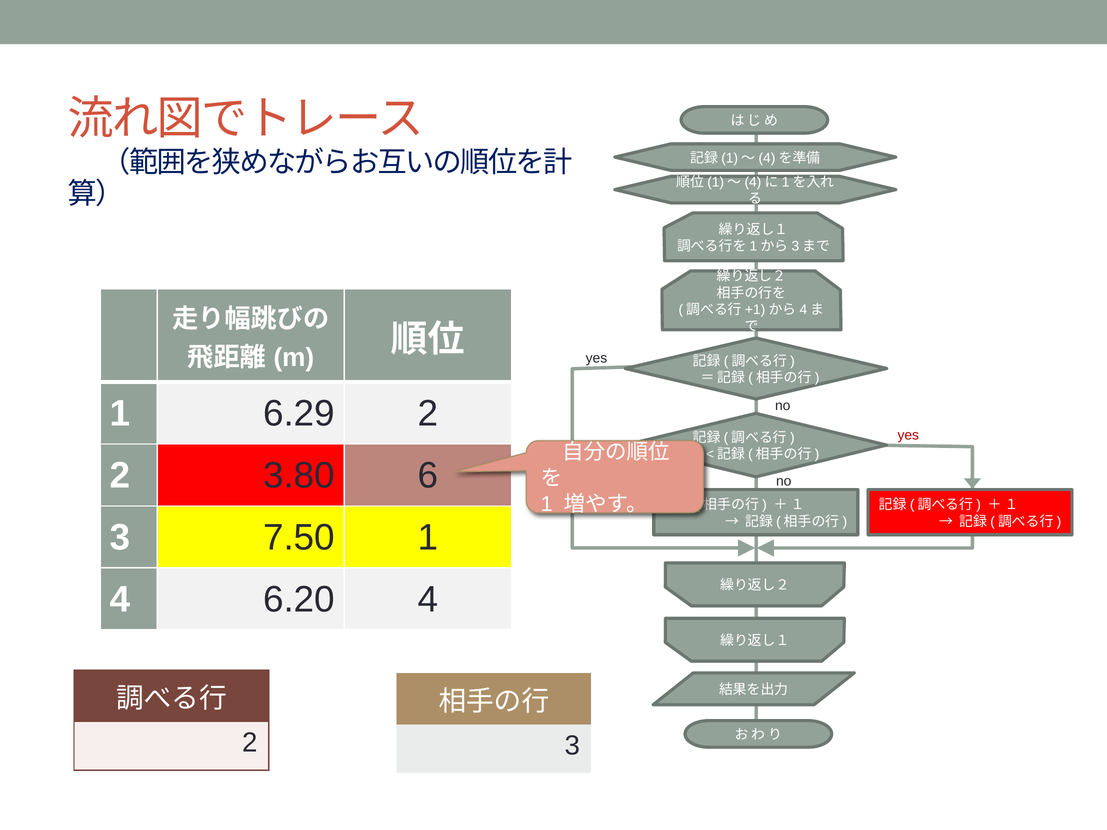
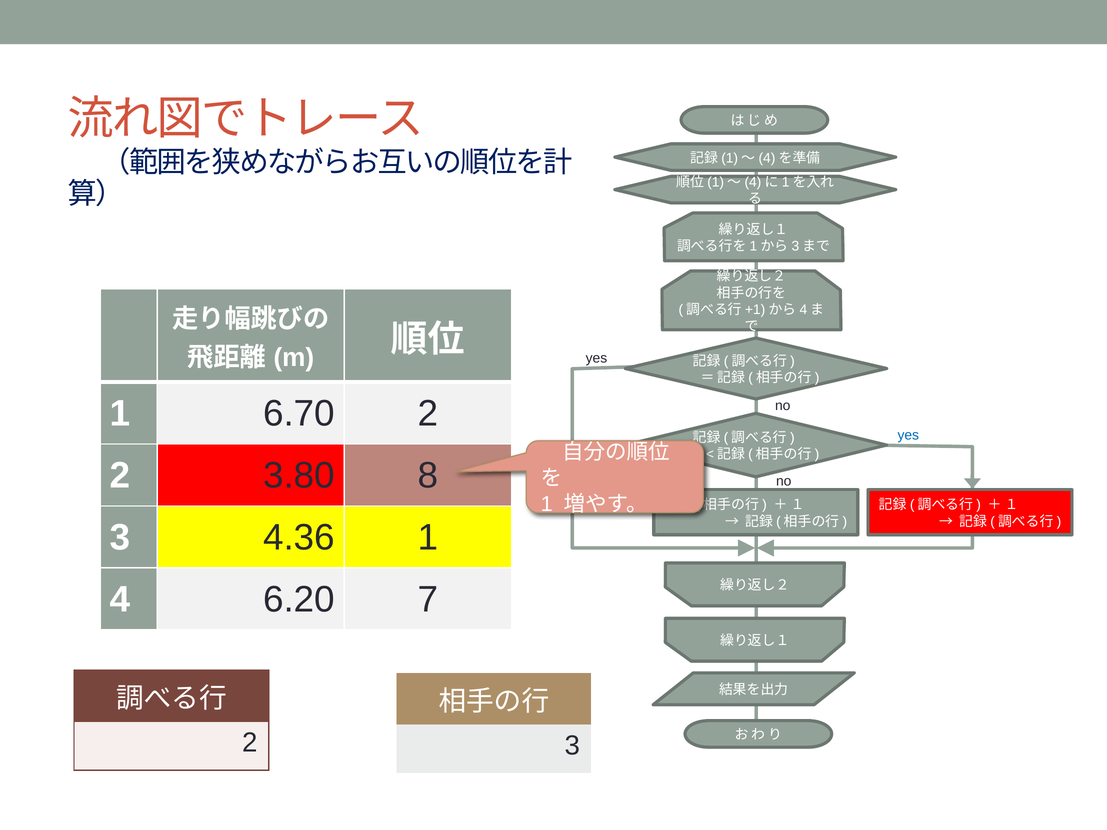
6.29: 6.29 -> 6.70 (299, 414)
yes colour: red -> blue (908, 435)
6: 6 -> 8 (428, 476)
7.50: 7.50 -> 4.36 (299, 538)
6.20 4: 4 -> 7 (428, 600)
